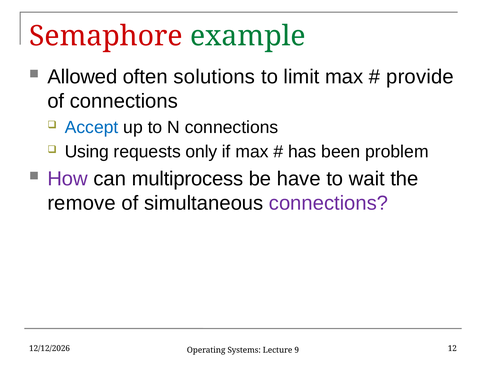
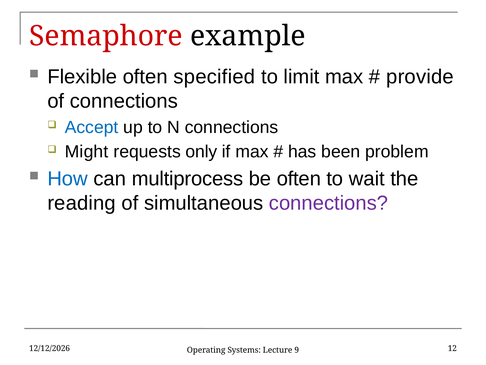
example colour: green -> black (248, 36)
Allowed: Allowed -> Flexible (82, 77)
solutions: solutions -> specified (214, 77)
Using: Using -> Might (87, 152)
How colour: purple -> blue (68, 178)
be have: have -> often (299, 178)
remove: remove -> reading (82, 203)
